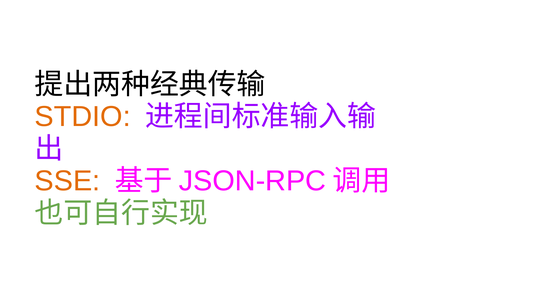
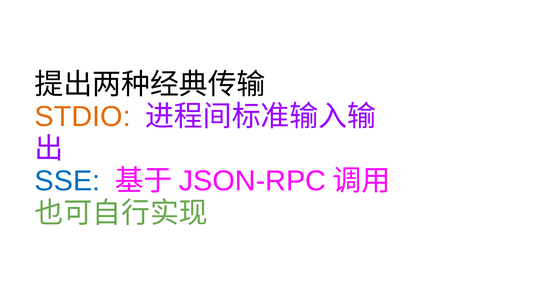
SSE colour: orange -> blue (67, 181)
